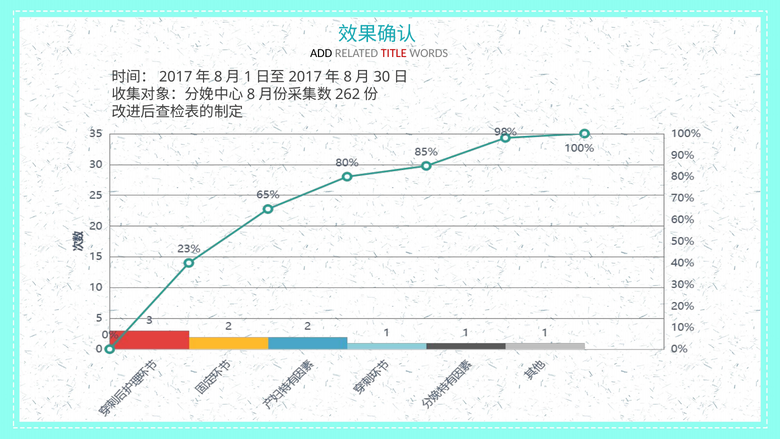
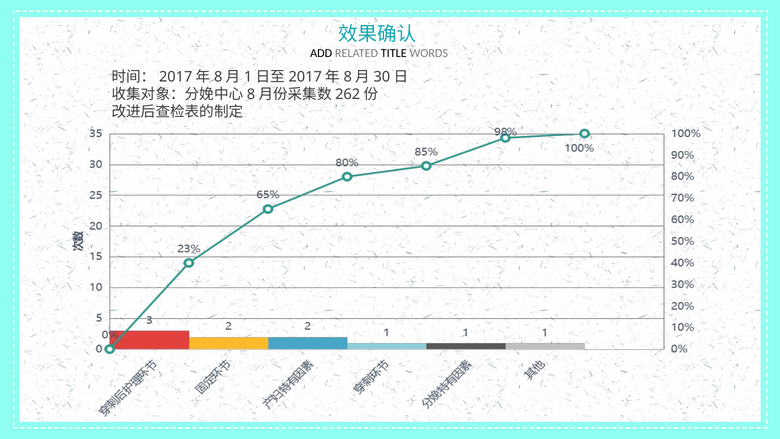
TITLE colour: red -> black (394, 53)
